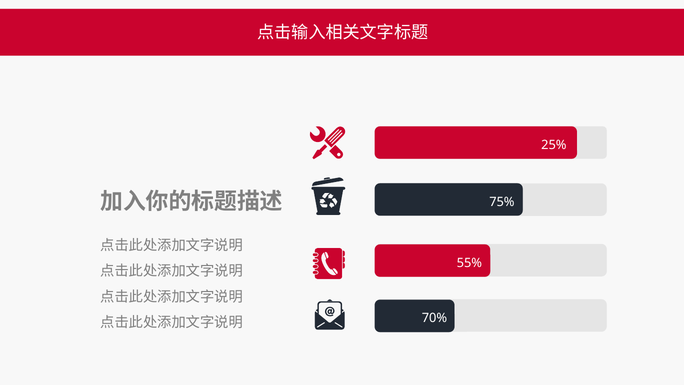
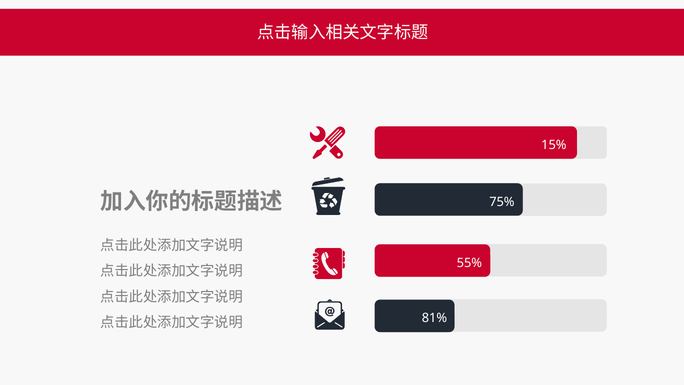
25%: 25% -> 15% (554, 145)
70%: 70% -> 81% (434, 318)
